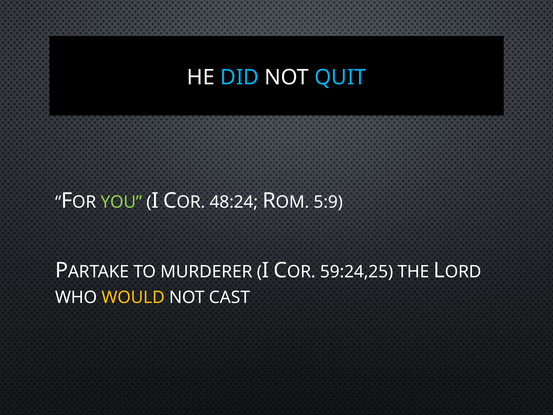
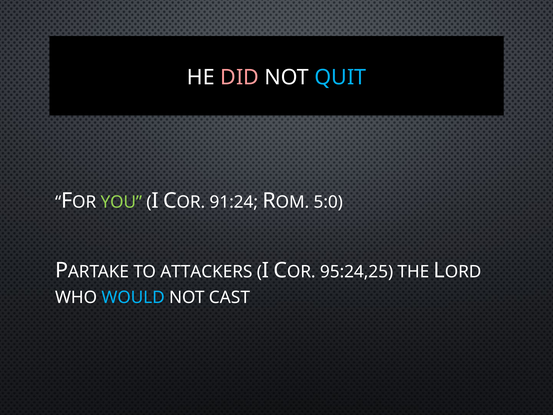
DID colour: light blue -> pink (240, 77)
48:24: 48:24 -> 91:24 (234, 202)
5:9: 5:9 -> 5:0 (328, 202)
MURDERER: MURDERER -> ATTACKERS (206, 272)
59:24,25: 59:24,25 -> 95:24,25 (357, 272)
WOULD colour: yellow -> light blue (133, 297)
